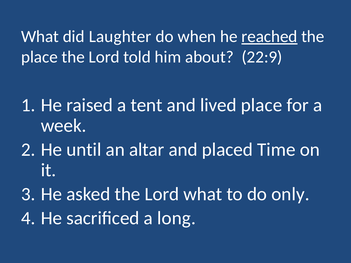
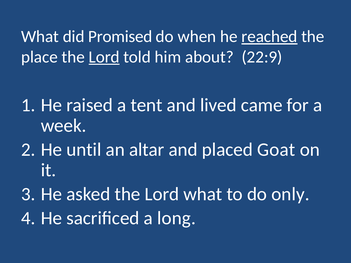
Laughter: Laughter -> Promised (120, 37)
Lord underline: none -> present (104, 57)
lived place: place -> came (262, 105)
Time: Time -> Goat (276, 150)
